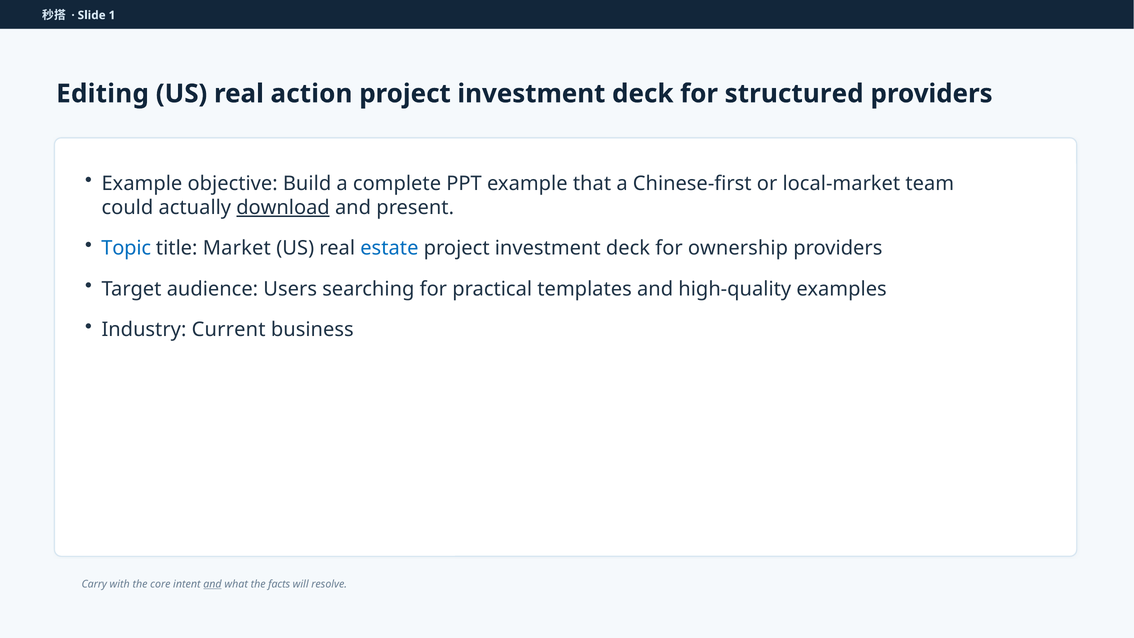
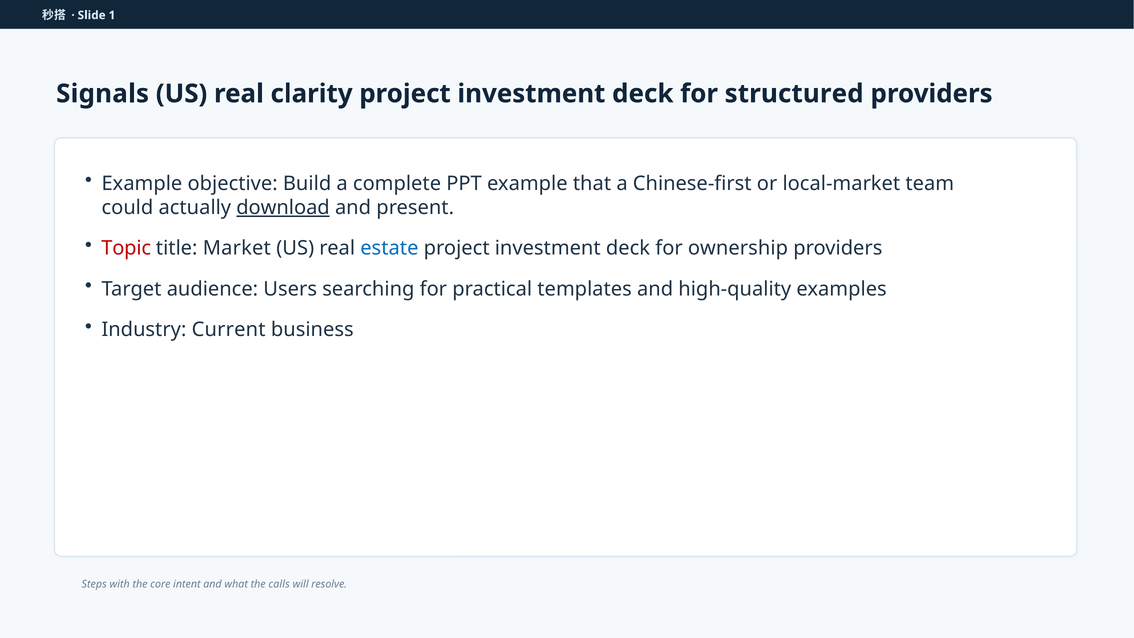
Editing: Editing -> Signals (103, 94)
action: action -> clarity (312, 94)
Topic colour: blue -> red (126, 248)
Carry: Carry -> Steps (94, 584)
and underline: present -> none (212, 584)
facts: facts -> calls (279, 584)
